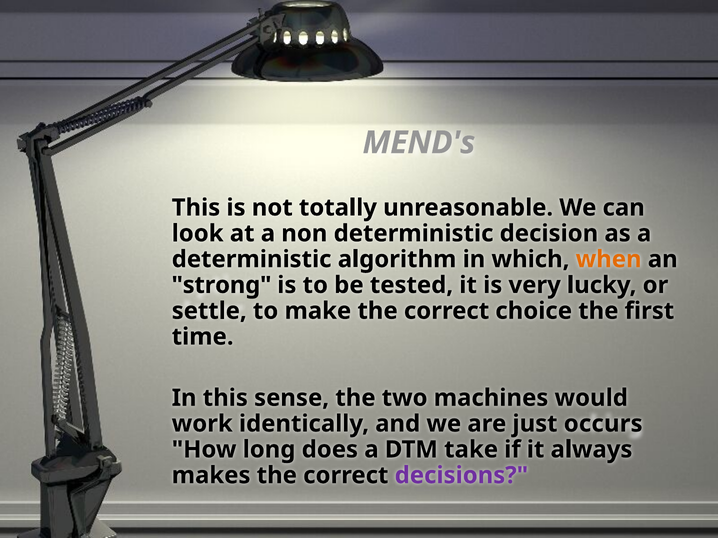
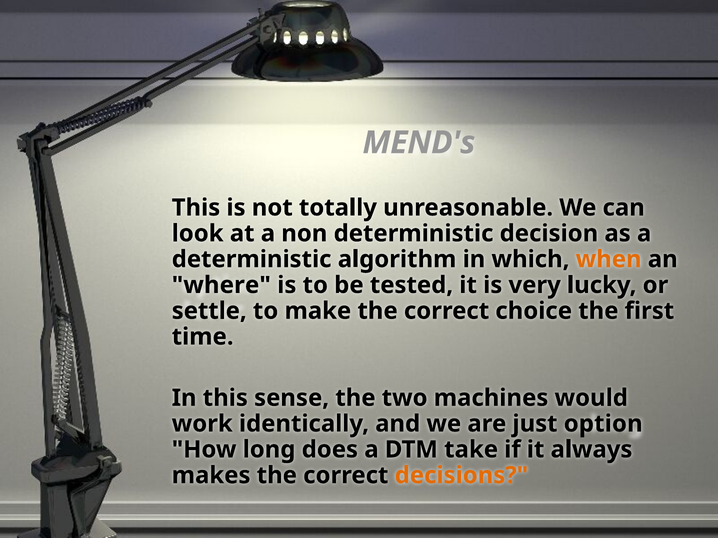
strong: strong -> where (221, 285)
occurs: occurs -> option (603, 424)
decisions colour: purple -> orange (461, 476)
